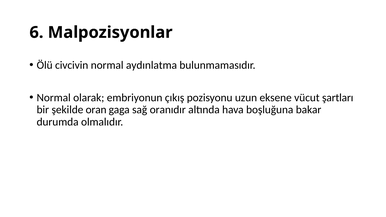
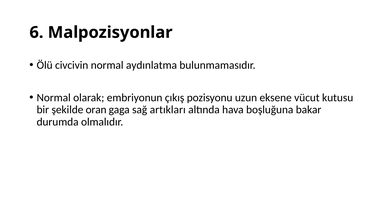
şartları: şartları -> kutusu (338, 98)
oranıdır: oranıdır -> artıkları (168, 110)
